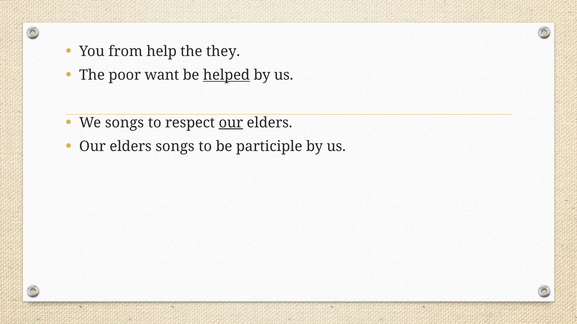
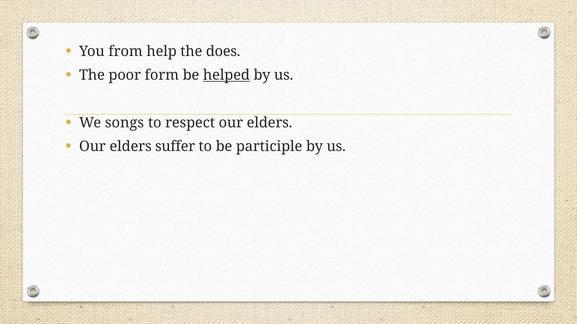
they: they -> does (223, 51)
want: want -> form (162, 75)
our underline: present -> none (231, 123)
elders songs: songs -> suffer (175, 147)
